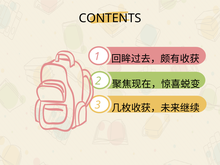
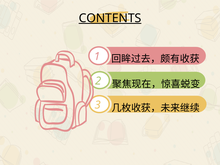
CONTENTS underline: none -> present (110, 18)
